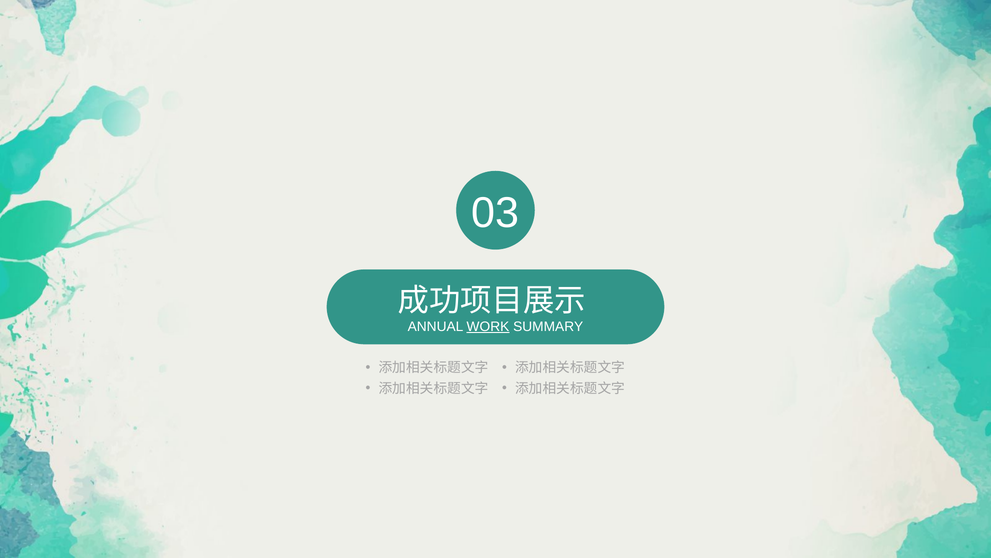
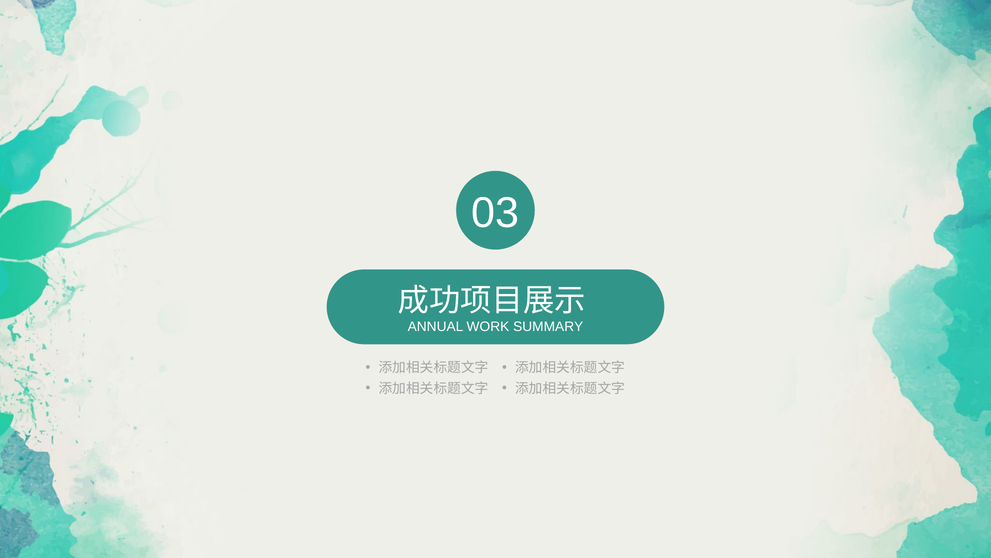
WORK underline: present -> none (488, 326)
